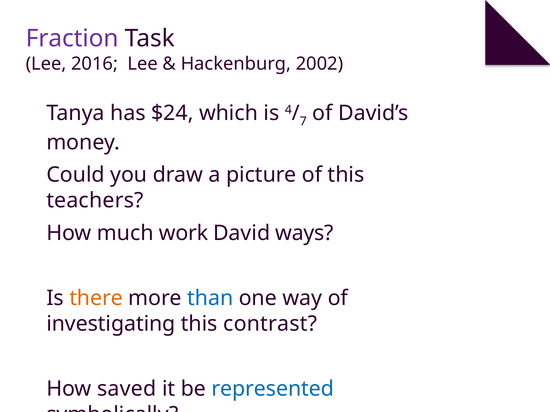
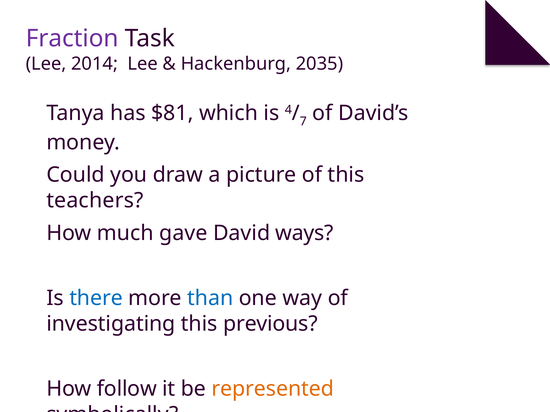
2016: 2016 -> 2014 (95, 64)
2002: 2002 -> 2035 (319, 64)
$24: $24 -> $81 (172, 113)
work: work -> gave (183, 233)
there colour: orange -> blue (96, 298)
contrast: contrast -> previous (270, 324)
saved: saved -> follow (127, 389)
represented colour: blue -> orange (273, 389)
